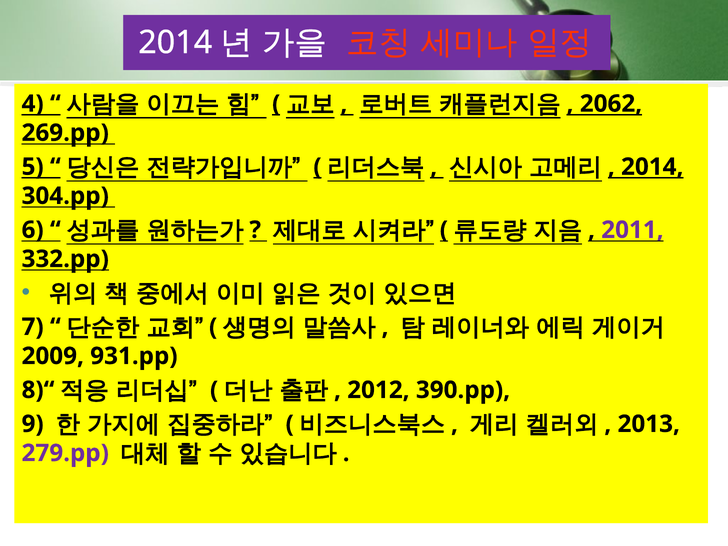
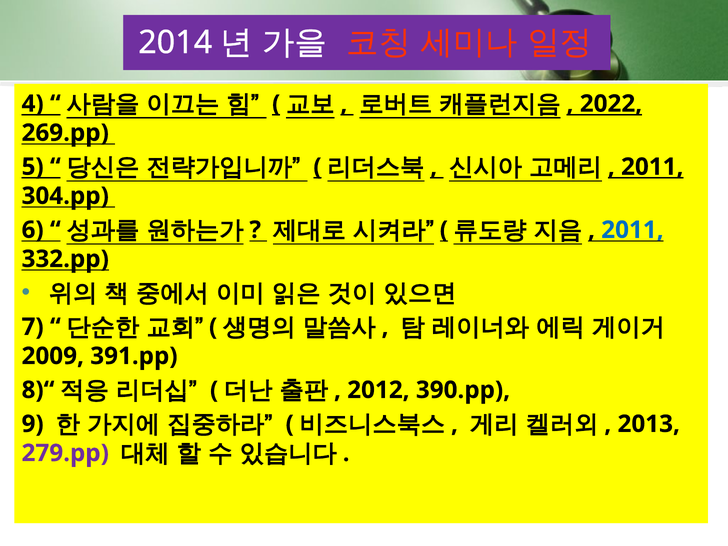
2062: 2062 -> 2022 (611, 104)
2014: 2014 -> 2011 (652, 167)
2011 colour: purple -> blue (632, 230)
931.pp: 931.pp -> 391.pp (134, 356)
